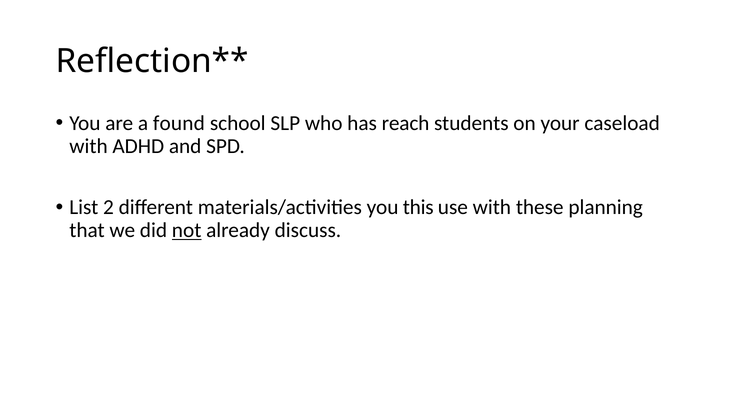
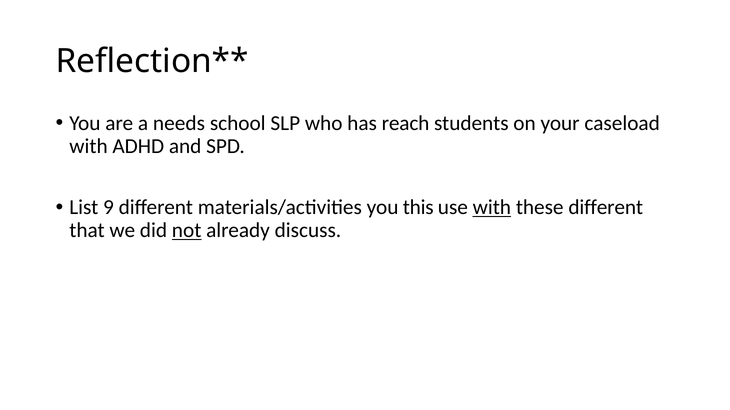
found: found -> needs (179, 123)
2: 2 -> 9 (108, 208)
with underline: none -> present (492, 208)
these planning: planning -> different (606, 208)
